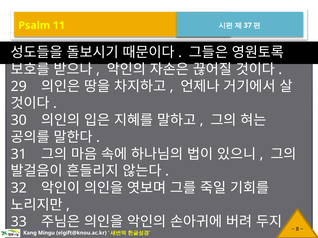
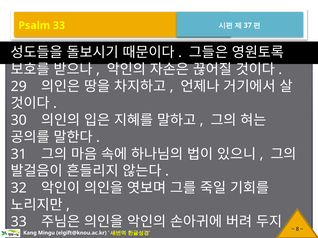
Psalm 11: 11 -> 33 (59, 25)
